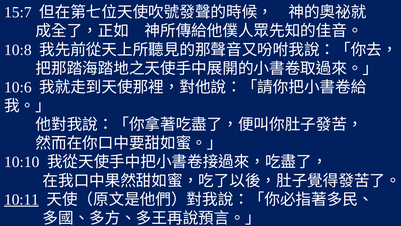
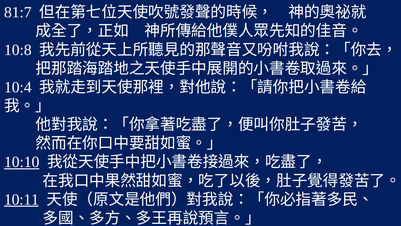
15:7: 15:7 -> 81:7 (18, 12)
10:6: 10:6 -> 10:4 (18, 87)
10:10 underline: none -> present (22, 162)
